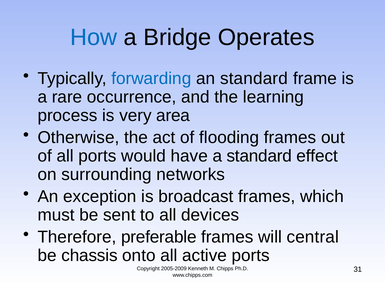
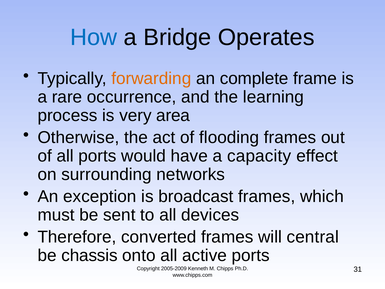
forwarding colour: blue -> orange (151, 78)
an standard: standard -> complete (254, 78)
a standard: standard -> capacity (259, 156)
preferable: preferable -> converted (159, 237)
